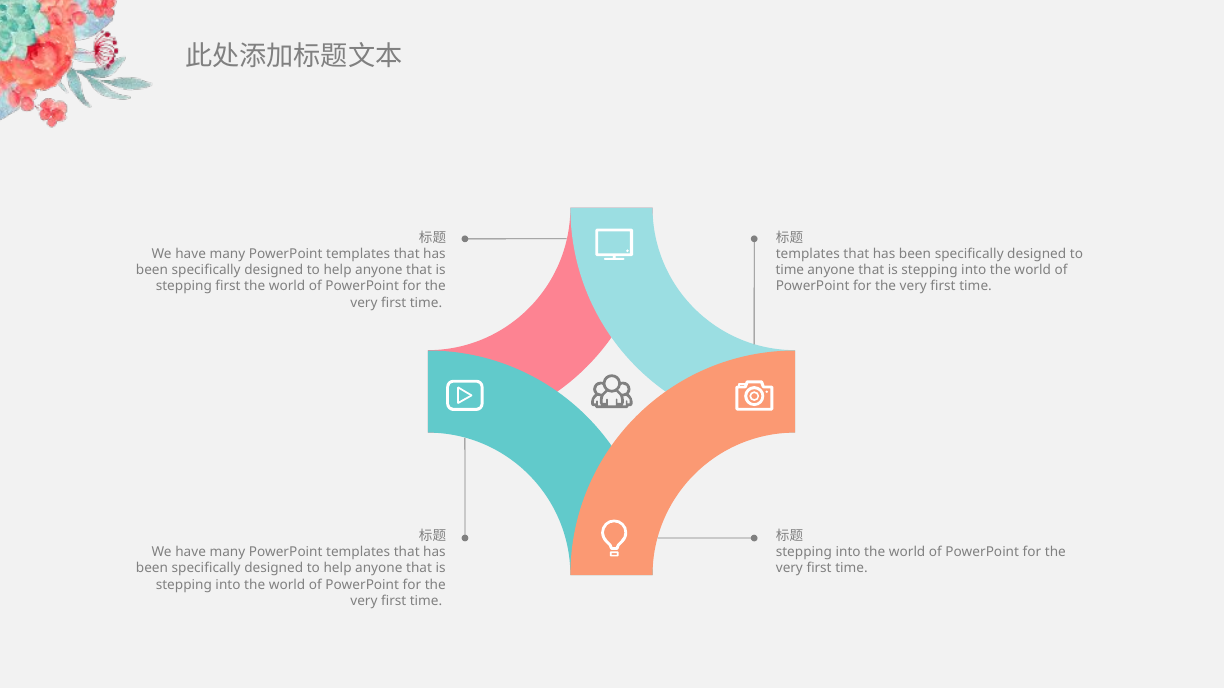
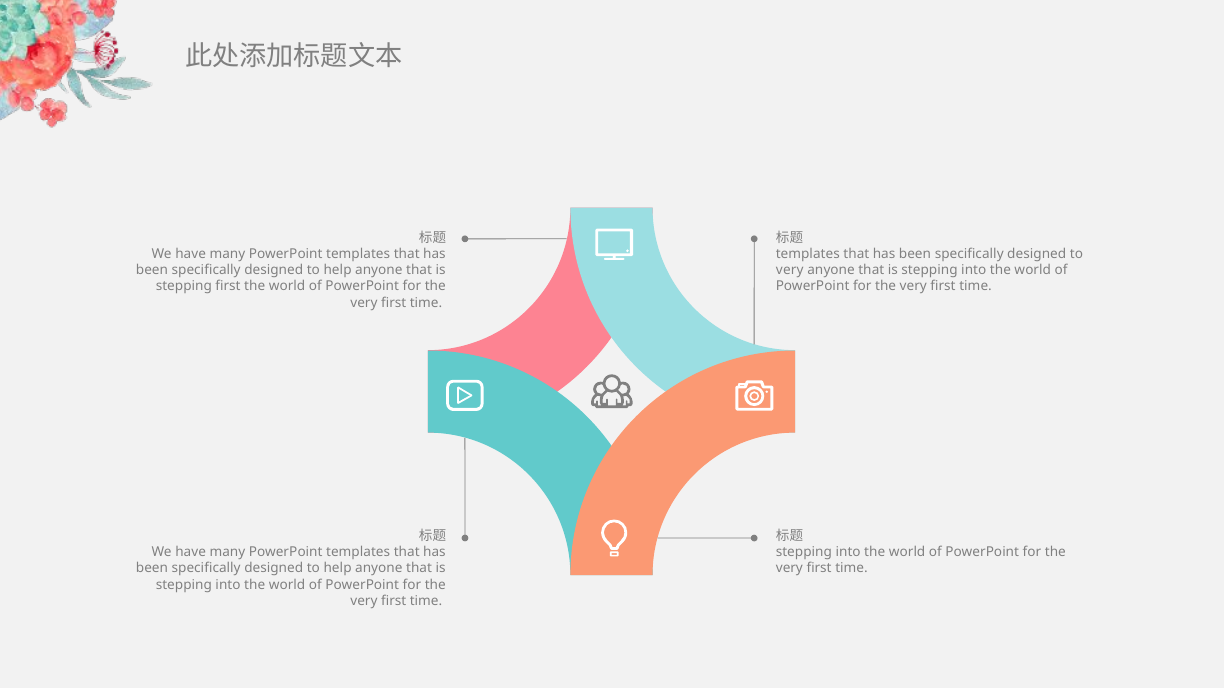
time: time -> very (790, 270)
